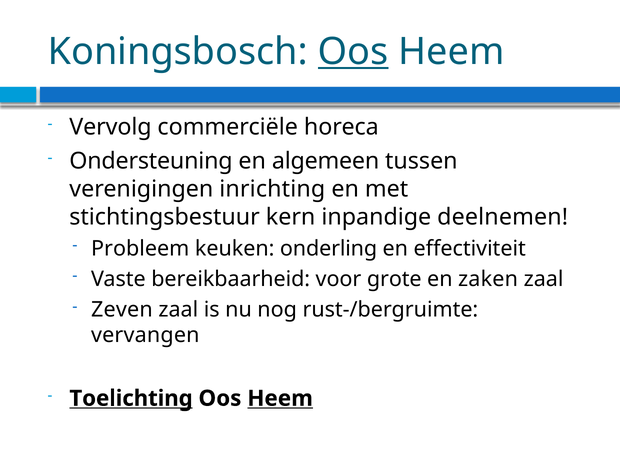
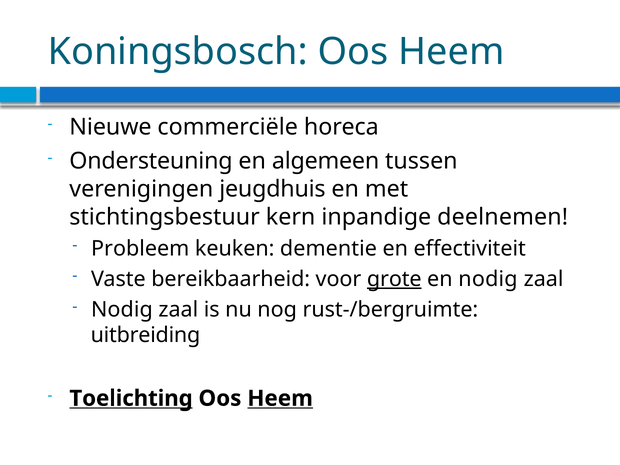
Oos underline: present -> none (353, 52)
Vervolg: Vervolg -> Nieuwe (110, 127)
inrichting: inrichting -> jeugdhuis (272, 189)
onderling: onderling -> dementie (328, 248)
grote underline: none -> present (394, 279)
en zaken: zaken -> nodig (488, 279)
Zeven: Zeven -> Nodig (122, 310)
vervangen: vervangen -> uitbreiding (145, 335)
